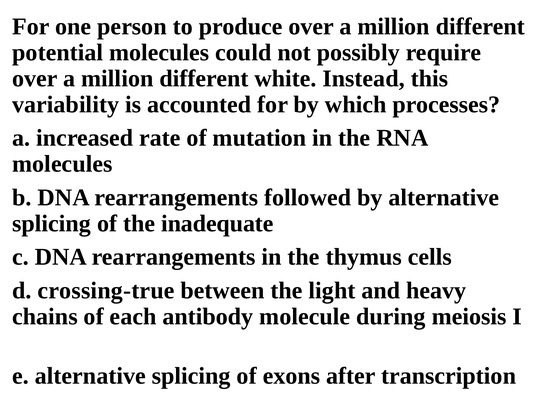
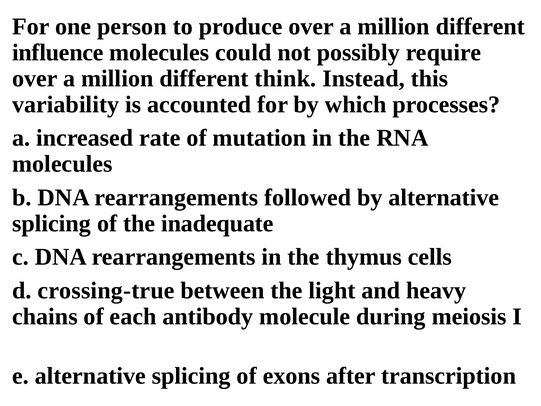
potential: potential -> influence (58, 52)
white: white -> think (285, 78)
